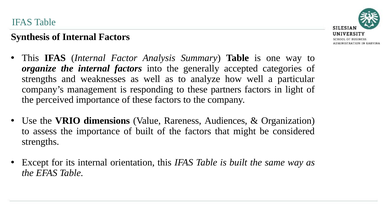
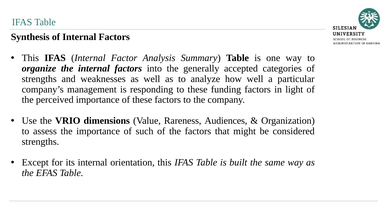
partners: partners -> funding (226, 89)
of built: built -> such (145, 131)
